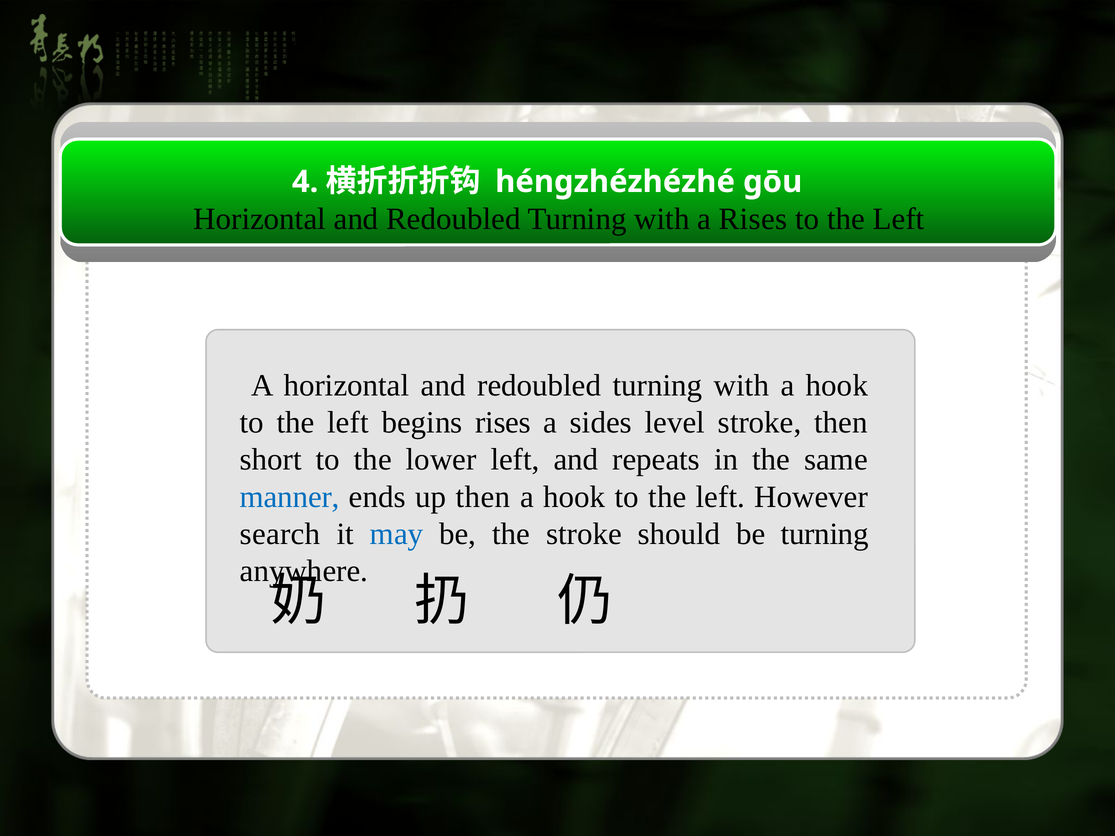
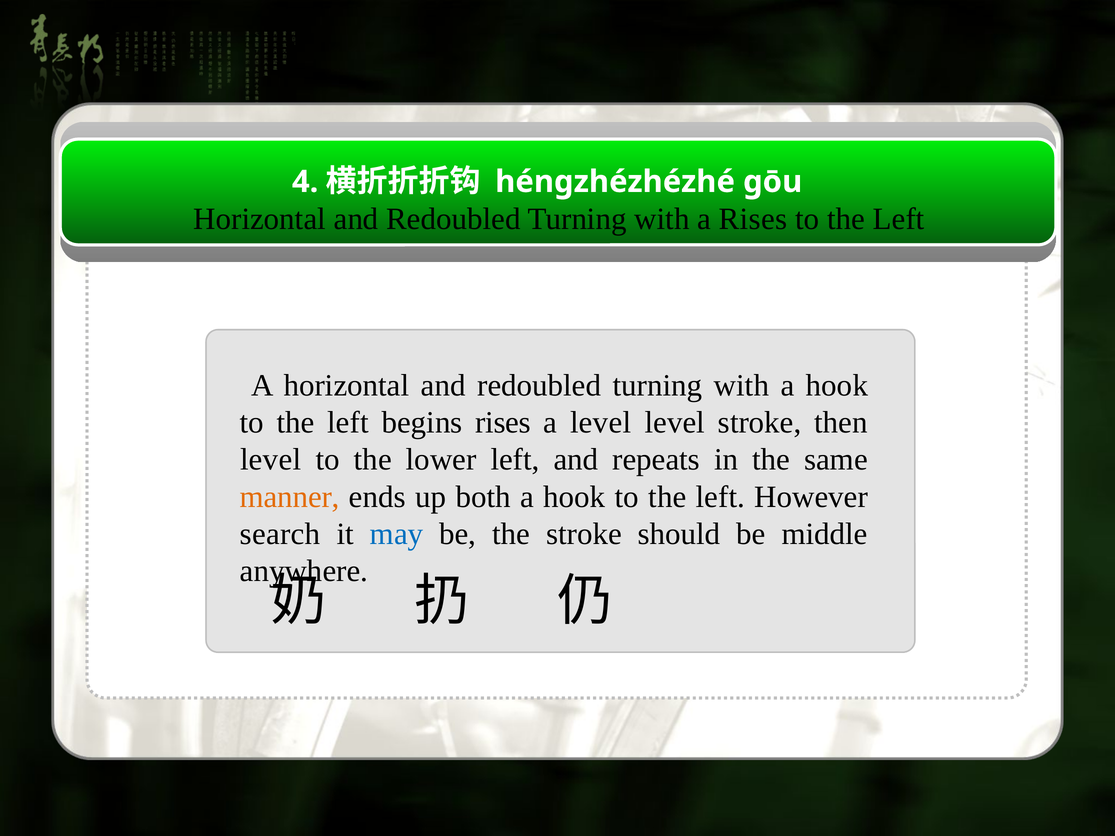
a sides: sides -> level (601, 423)
short: short -> level (271, 460)
manner colour: blue -> orange (290, 497)
up then: then -> both (483, 497)
be turning: turning -> middle (825, 534)
